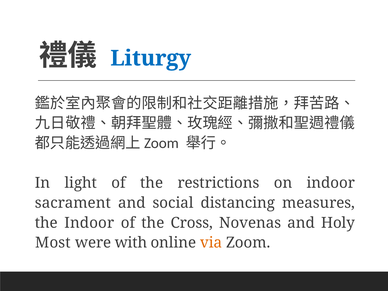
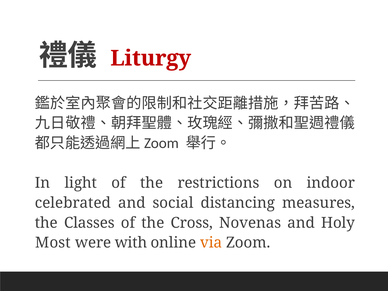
Liturgy colour: blue -> red (151, 58)
sacrament: sacrament -> celebrated (73, 203)
the Indoor: Indoor -> Classes (89, 223)
